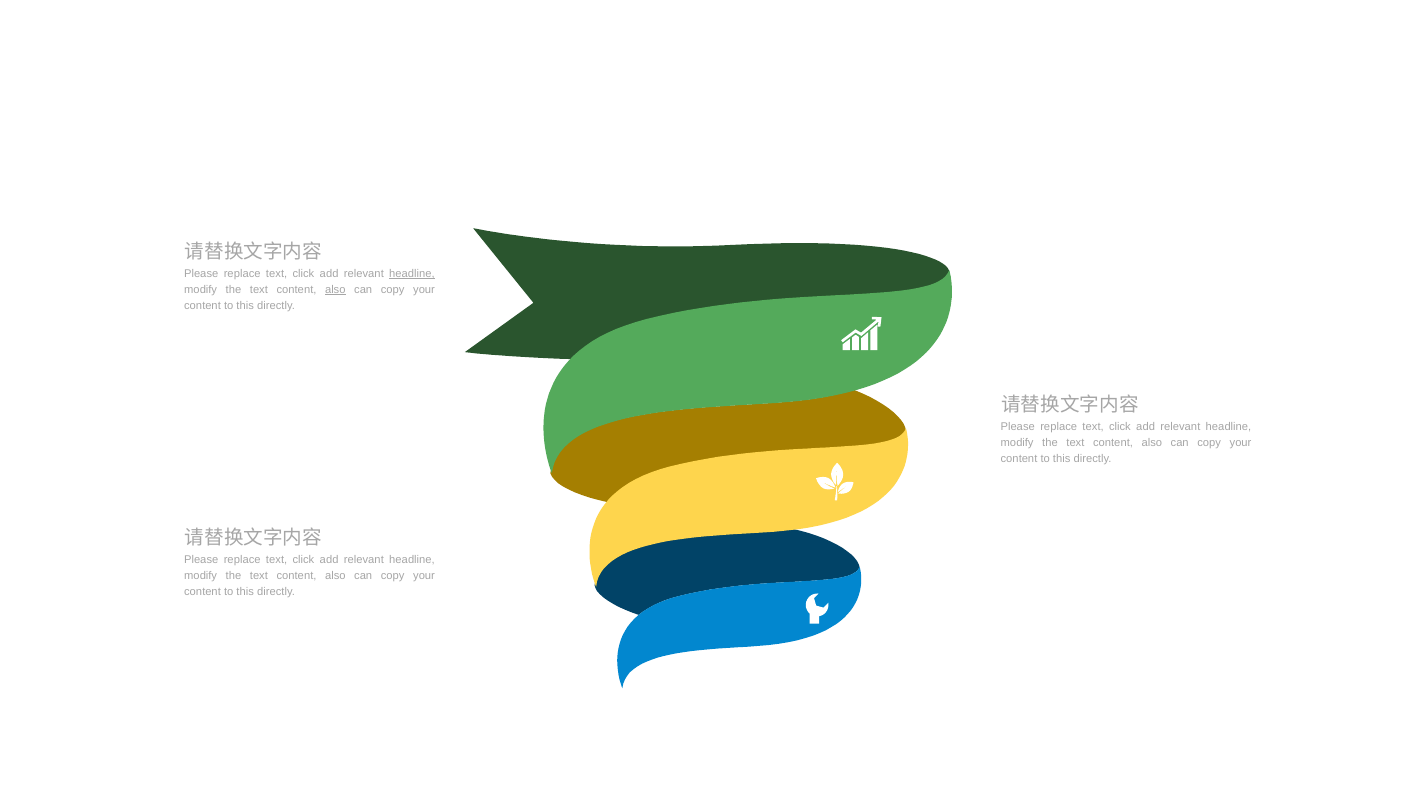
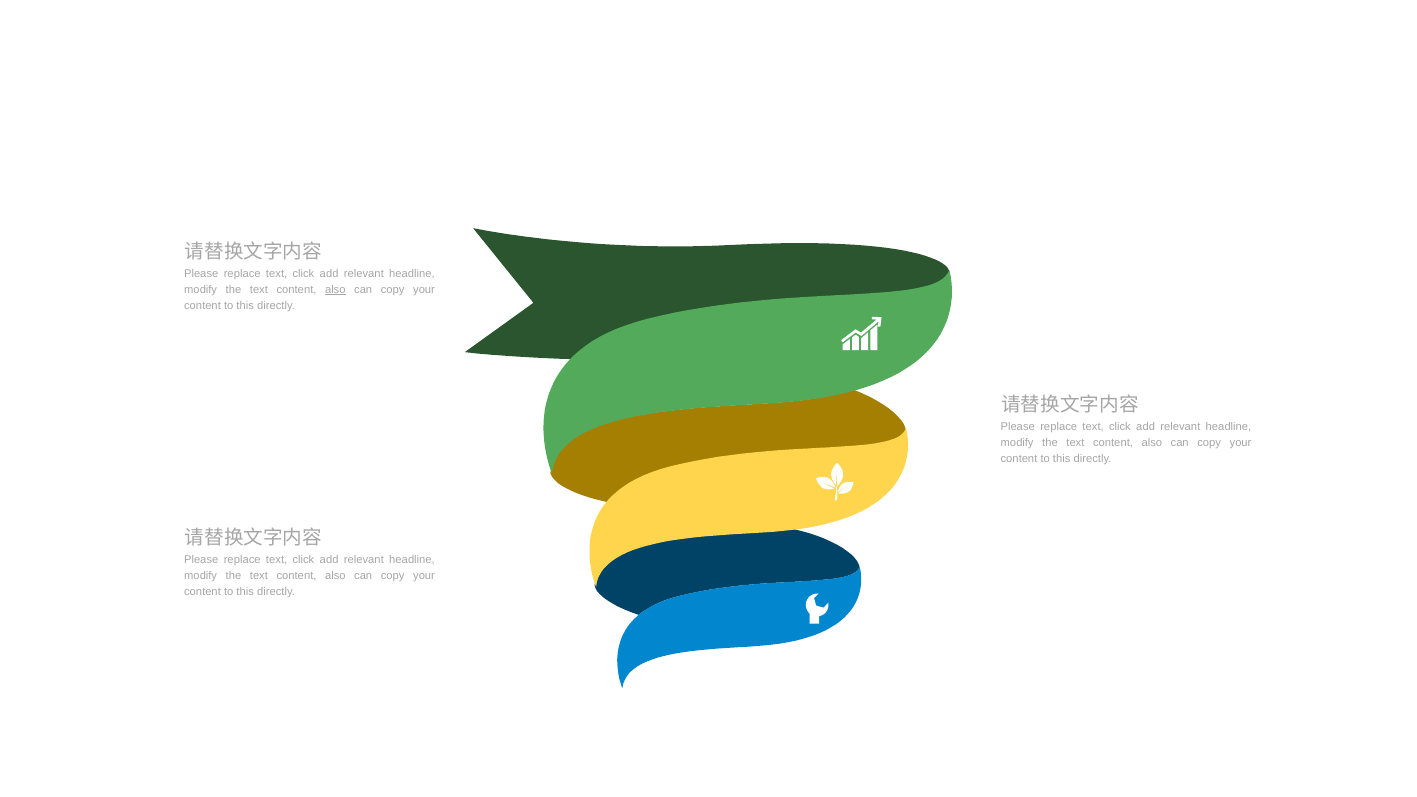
headline underline: present -> none (412, 273)
